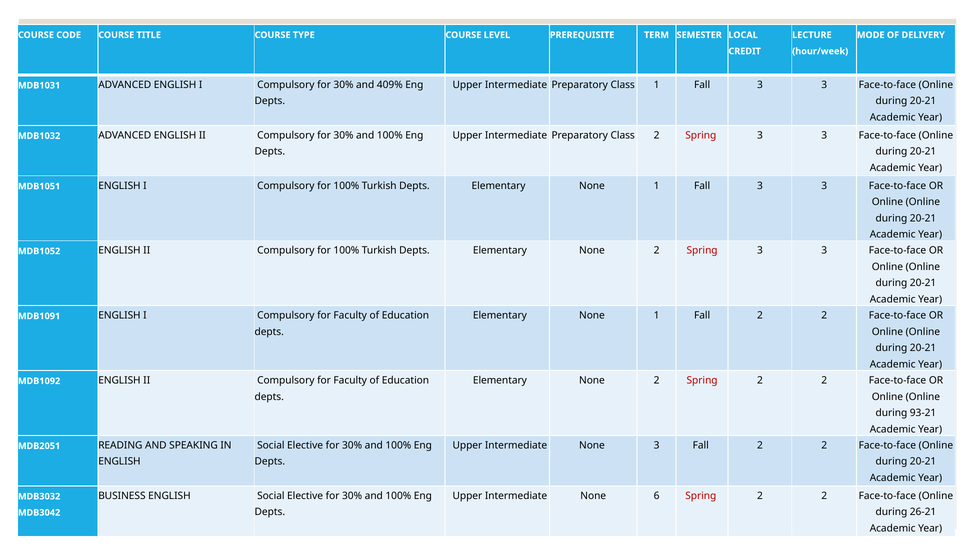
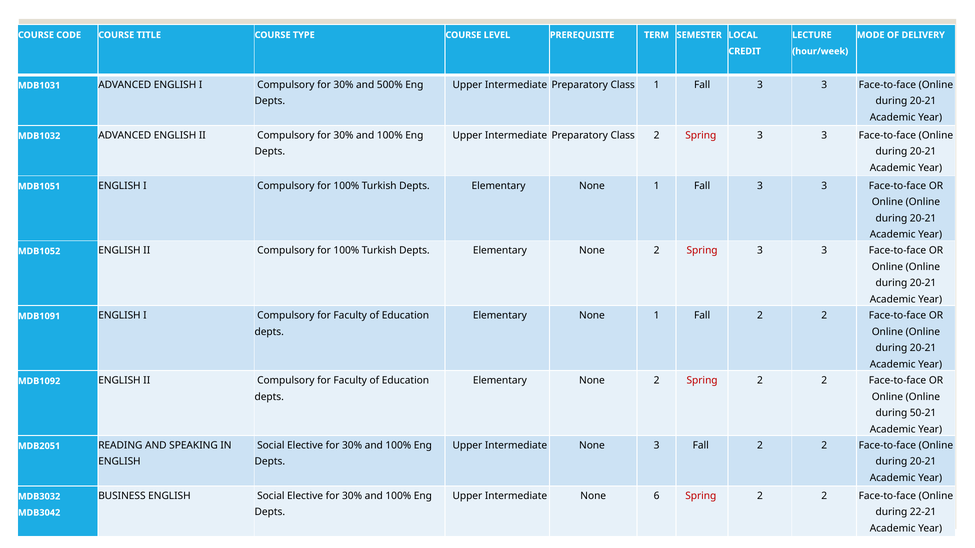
409%: 409% -> 500% (390, 85)
93-21: 93-21 -> 50-21 (923, 413)
26-21: 26-21 -> 22-21 (923, 512)
